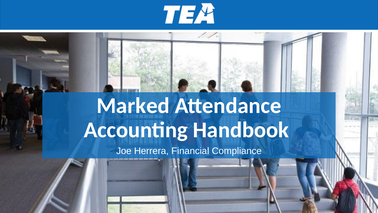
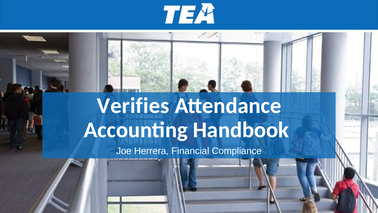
Marked: Marked -> Verifies (133, 106)
